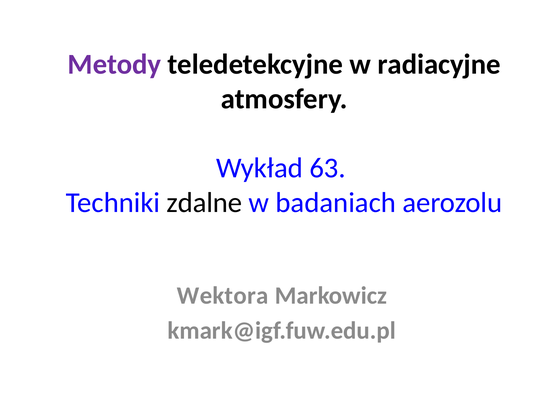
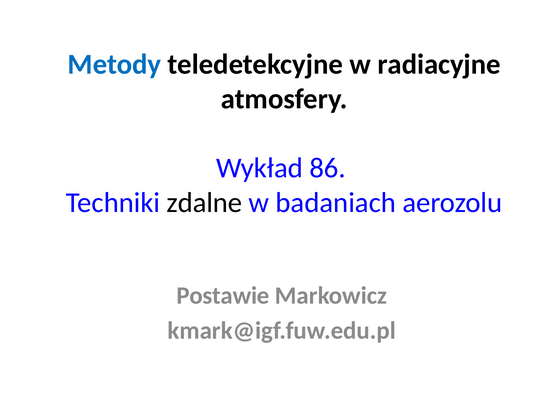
Metody colour: purple -> blue (114, 64)
63: 63 -> 86 (328, 168)
Wektora: Wektora -> Postawie (223, 296)
